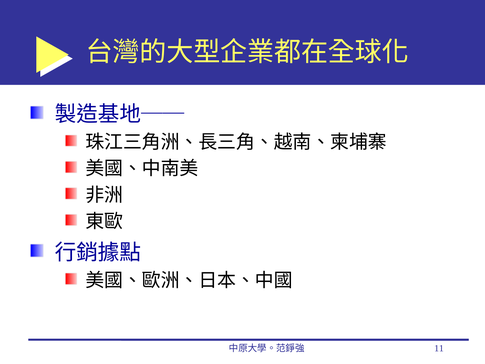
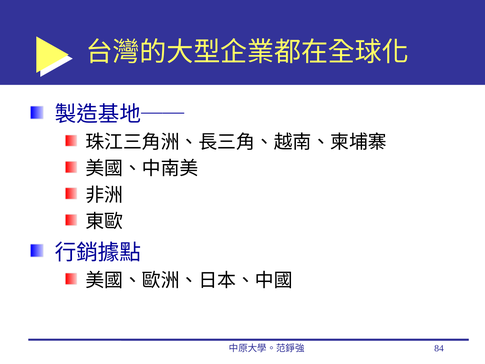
11: 11 -> 84 (439, 348)
